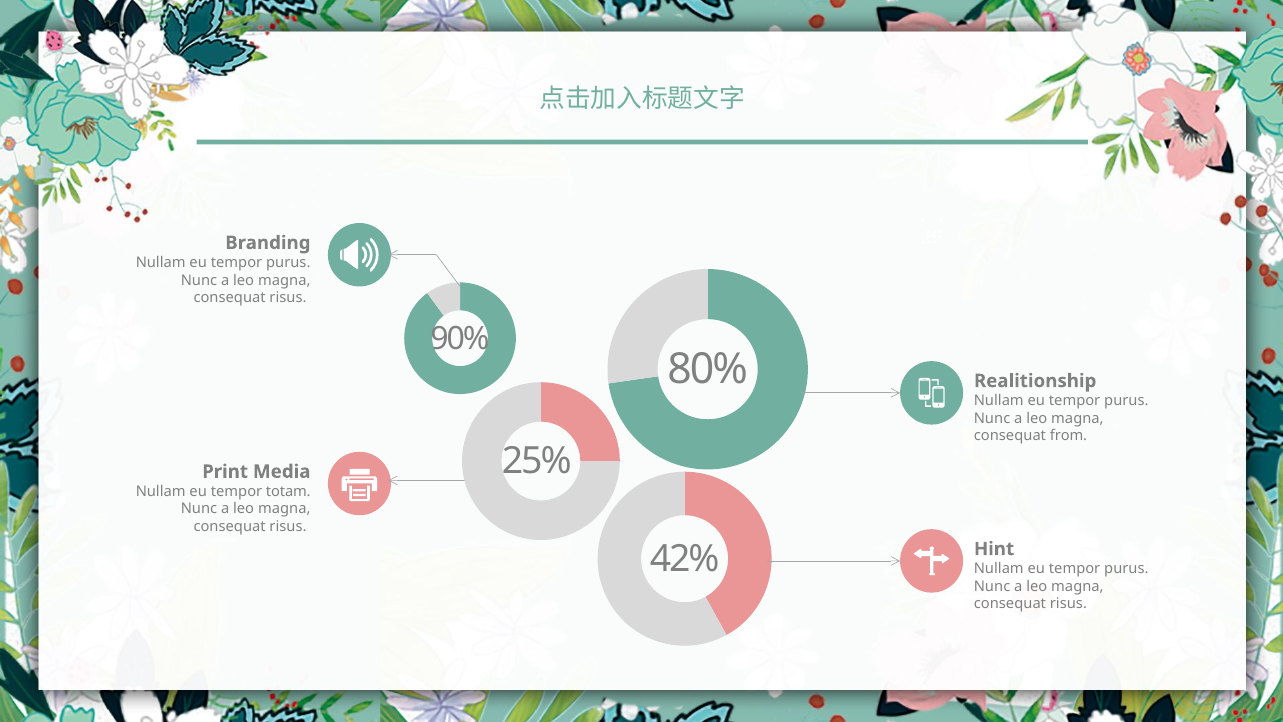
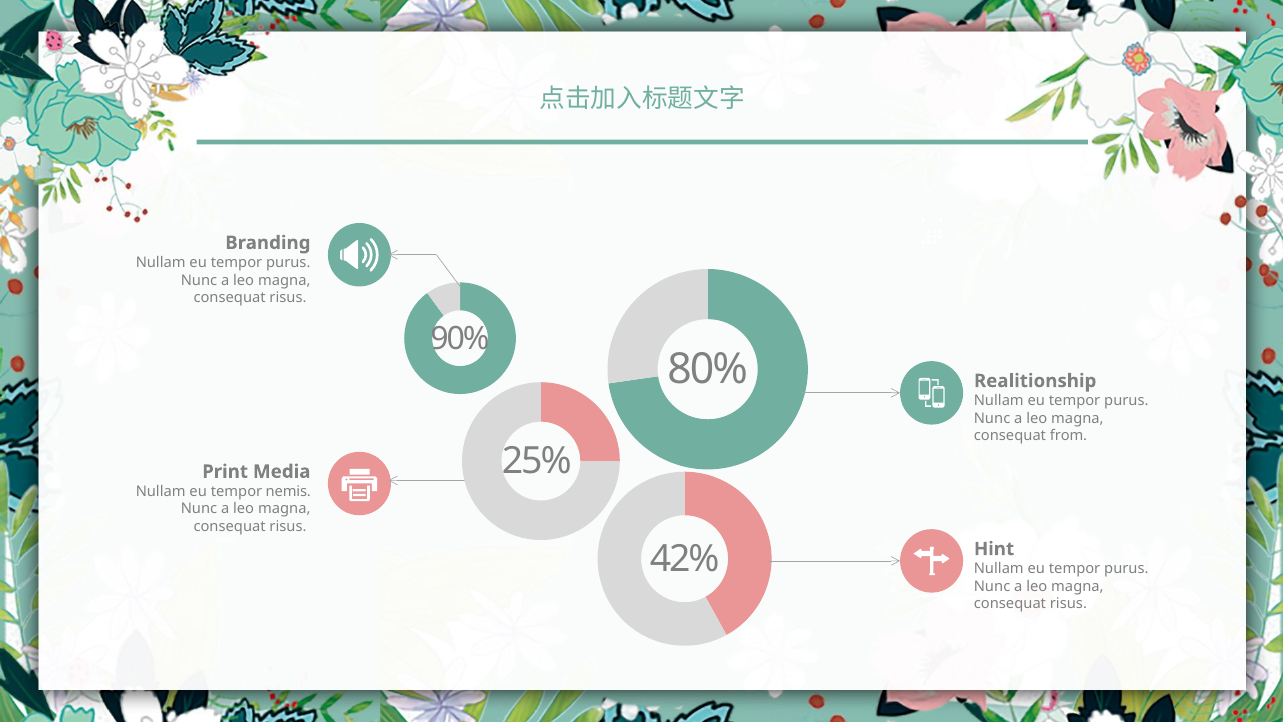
totam: totam -> nemis (288, 491)
